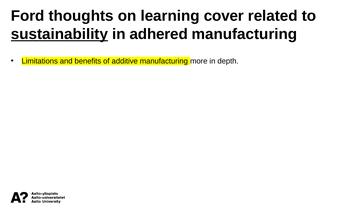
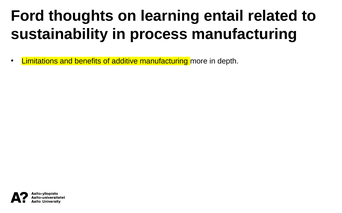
cover: cover -> entail (224, 16)
sustainability underline: present -> none (59, 34)
adhered: adhered -> process (159, 34)
